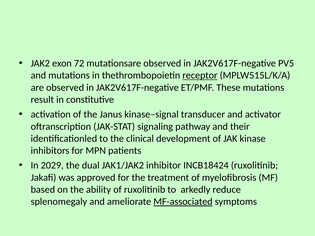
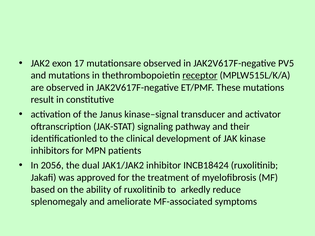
72: 72 -> 17 (79, 63)
2029: 2029 -> 2056 (52, 166)
MF-associated underline: present -> none (183, 202)
